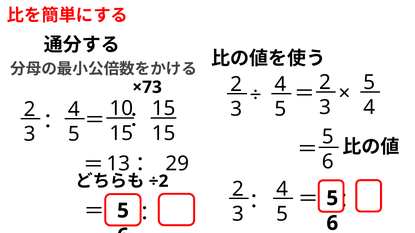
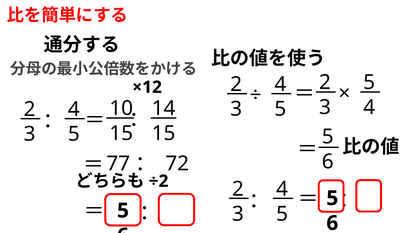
×73: ×73 -> ×12 (147, 87)
15: 15 -> 14 (164, 109)
13: 13 -> 77 (118, 164)
29: 29 -> 72 (177, 164)
